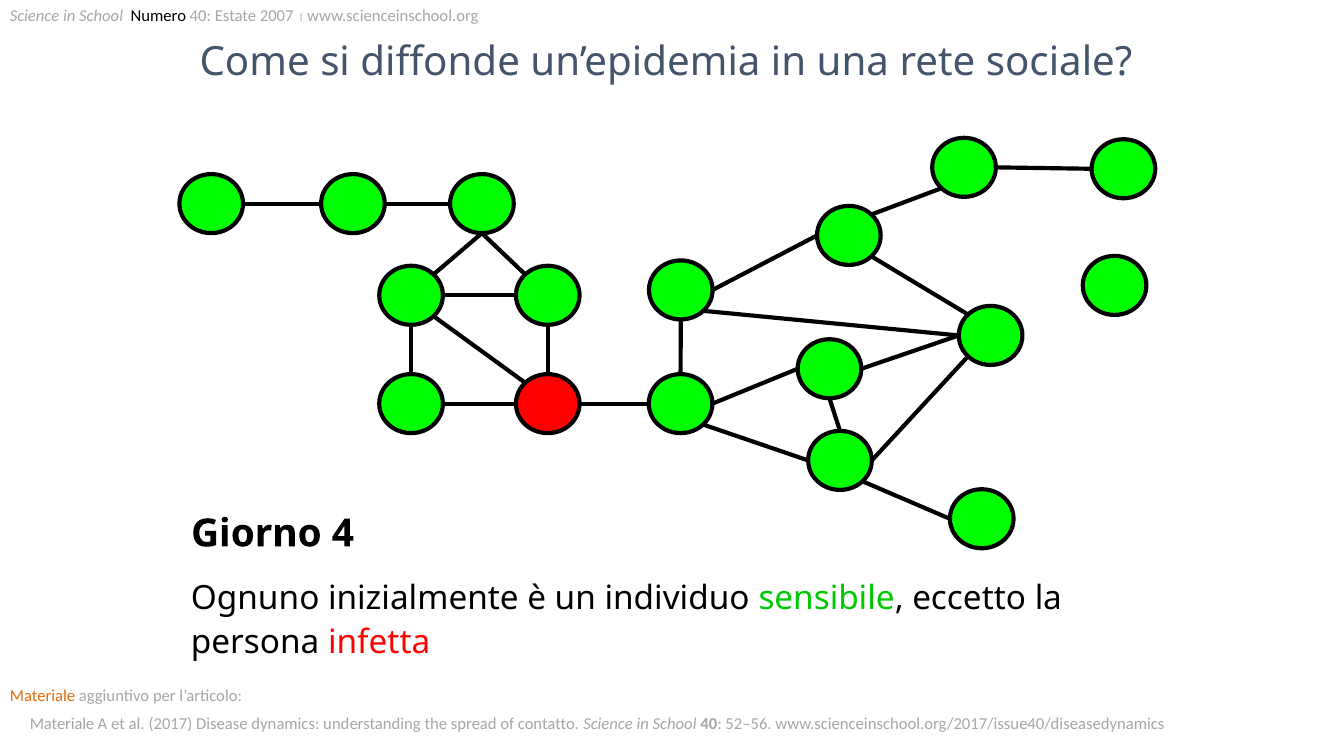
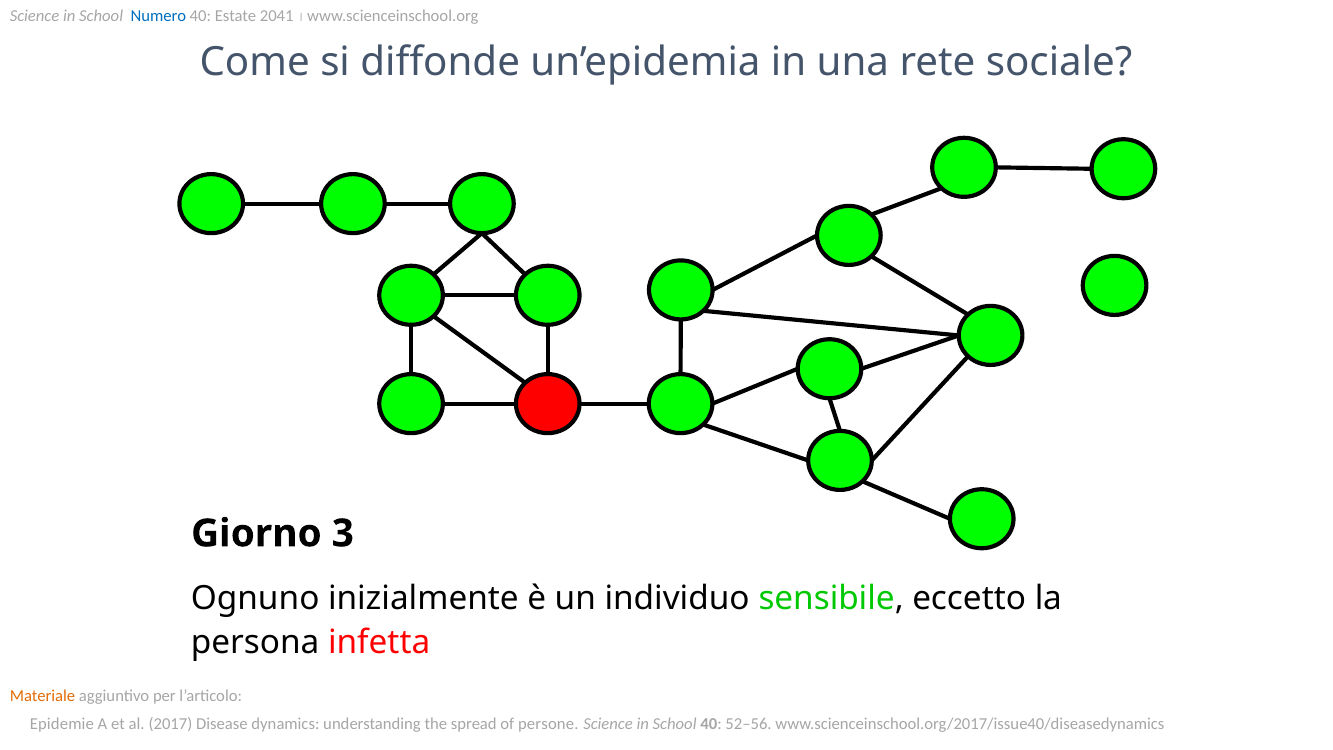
Numero colour: black -> blue (158, 16)
2007: 2007 -> 2041 (277, 16)
4: 4 -> 3 (343, 533)
Materiale: Materiale -> Epidemie (62, 724)
contatto: contatto -> persone (548, 724)
